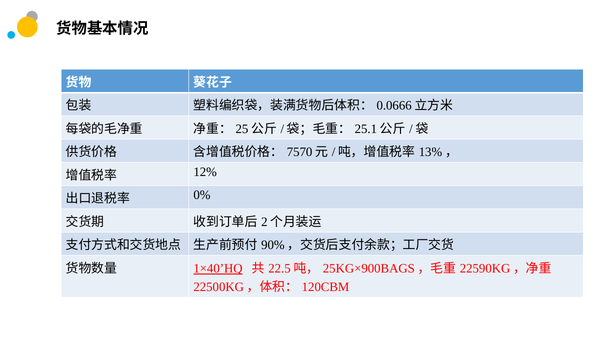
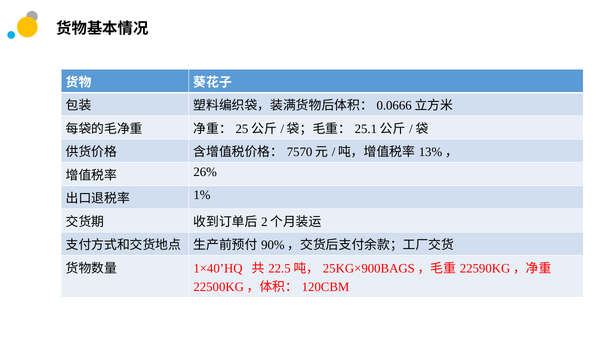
12%: 12% -> 26% (205, 172)
0%: 0% -> 1% (202, 195)
1×40’HQ underline: present -> none (218, 268)
